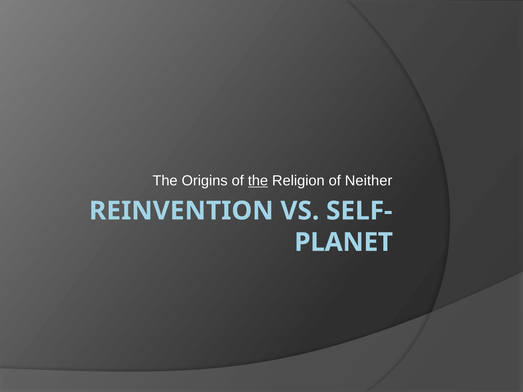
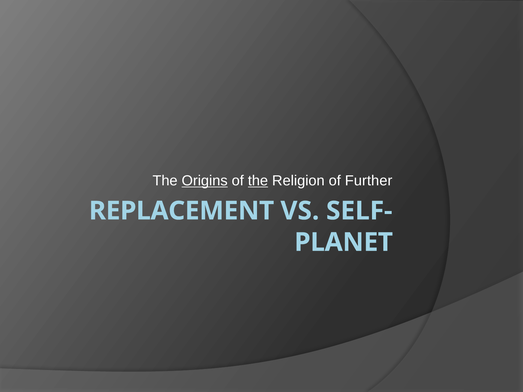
Origins underline: none -> present (205, 181)
Neither: Neither -> Further (369, 181)
REINVENTION: REINVENTION -> REPLACEMENT (181, 211)
